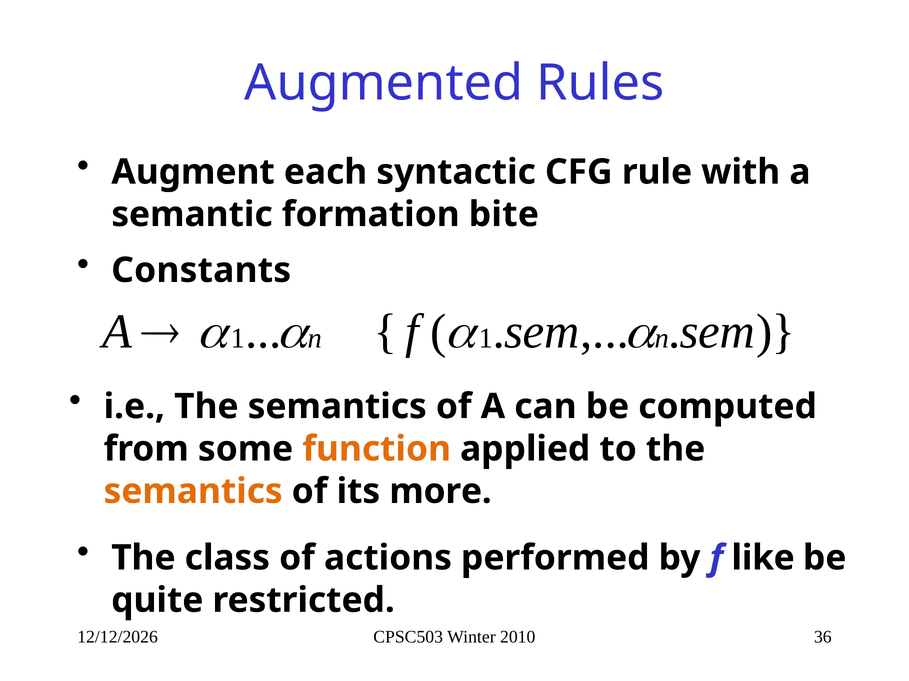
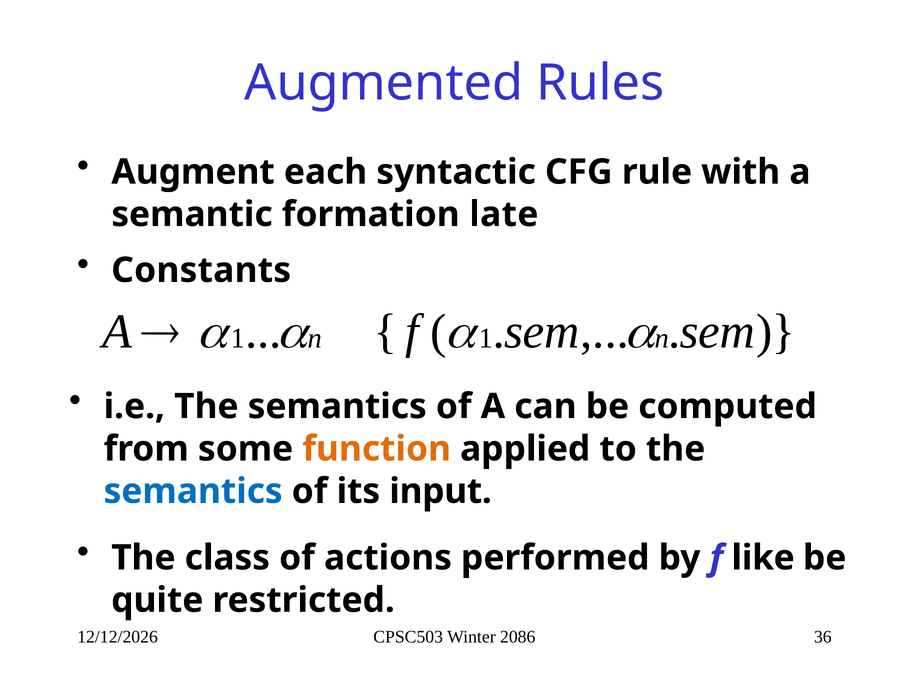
bite: bite -> late (504, 215)
semantics colour: orange -> blue (193, 492)
more: more -> input (441, 492)
2010: 2010 -> 2086 (518, 638)
